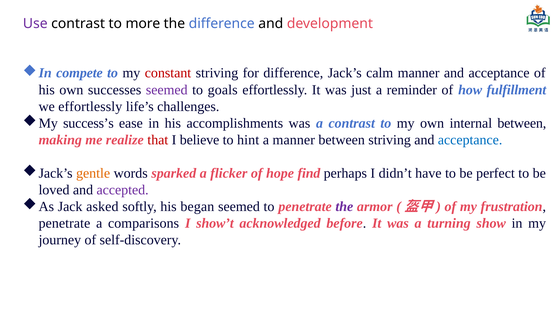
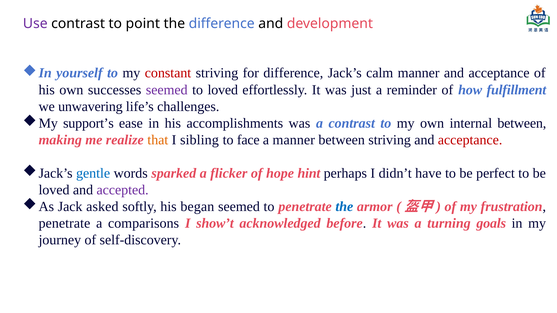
more: more -> point (143, 23)
compete: compete -> yourself (79, 73)
to goals: goals -> loved (223, 90)
we effortlessly: effortlessly -> unwavering (90, 107)
success’s: success’s -> support’s (88, 123)
that colour: red -> orange (158, 140)
believe: believe -> sibling (199, 140)
hint: hint -> face (248, 140)
acceptance colour: blue -> red (470, 140)
gentle colour: orange -> blue (93, 173)
find: find -> hint (309, 173)
the colour: purple -> blue (344, 207)
show: show -> goals (491, 224)
